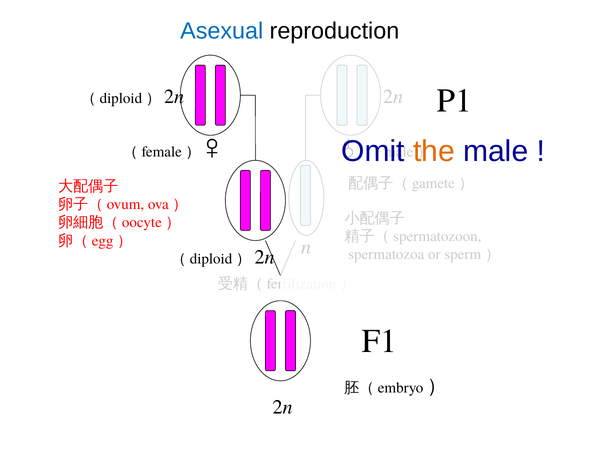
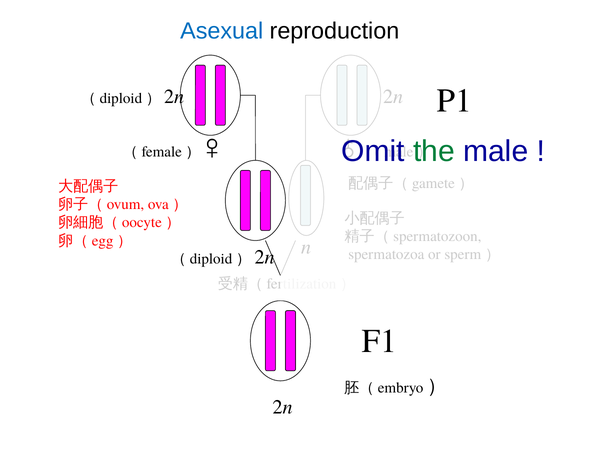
the colour: orange -> green (434, 151)
